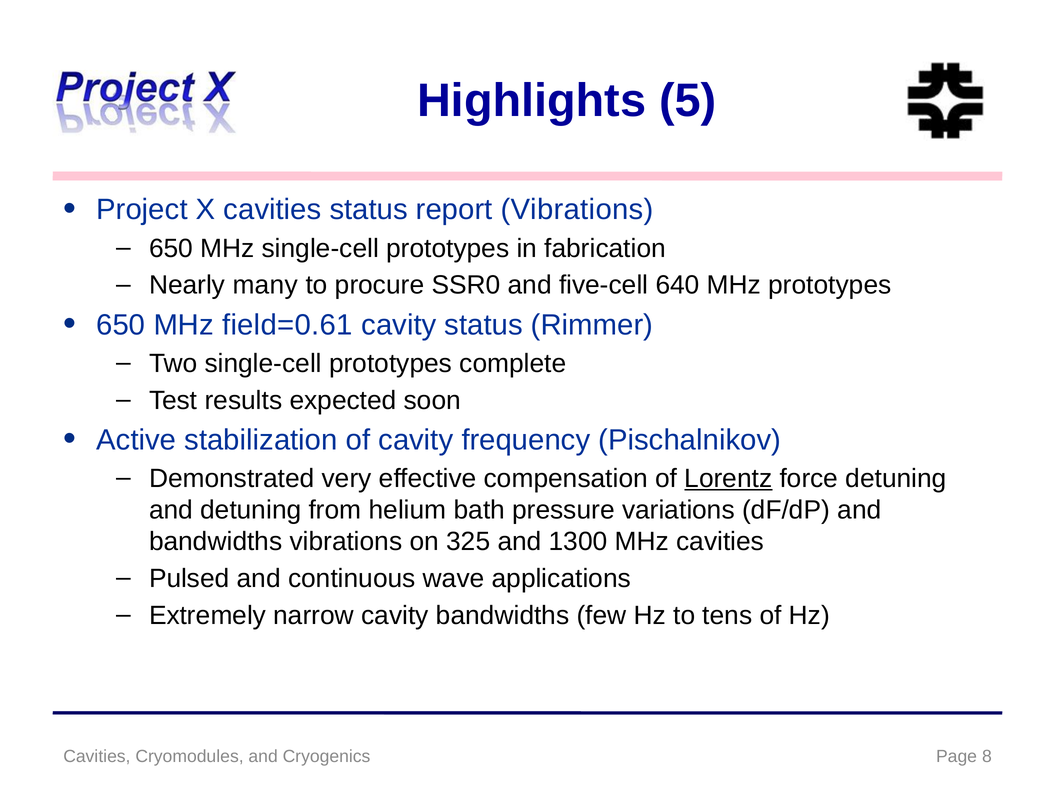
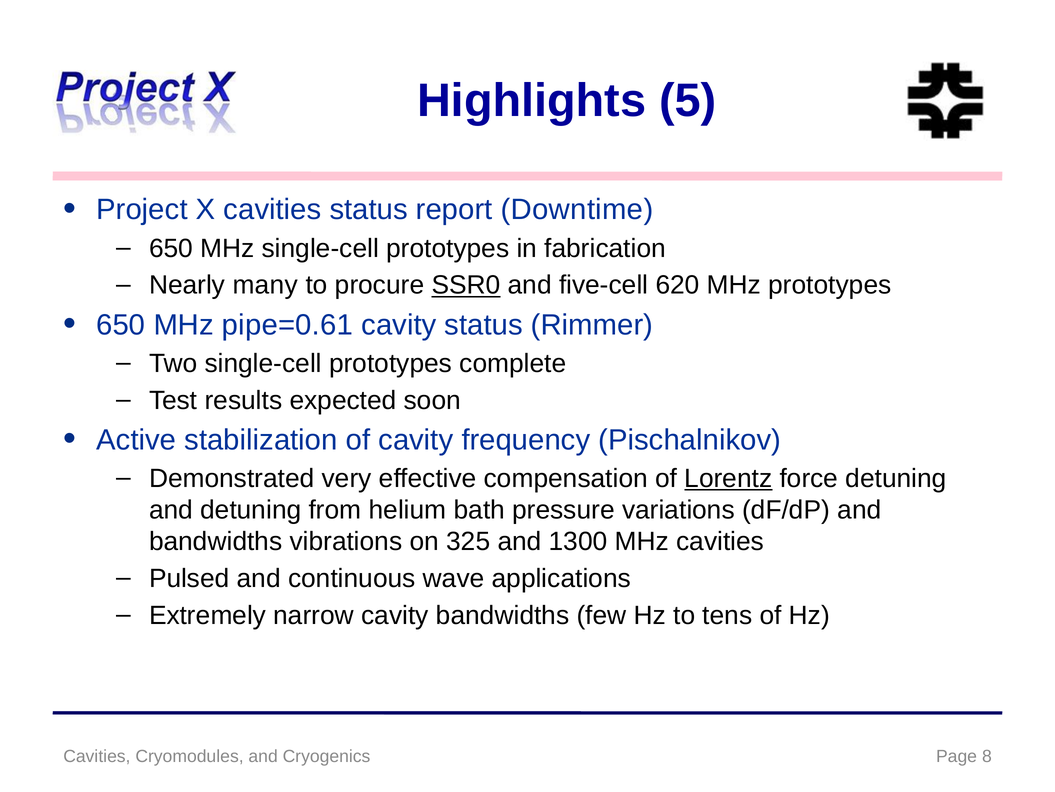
report Vibrations: Vibrations -> Downtime (577, 210)
SSR0 underline: none -> present (466, 285)
640: 640 -> 620 (678, 285)
field=0.61: field=0.61 -> pipe=0.61 (287, 325)
